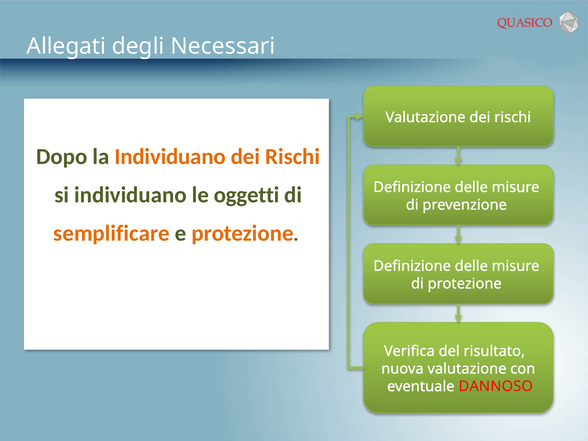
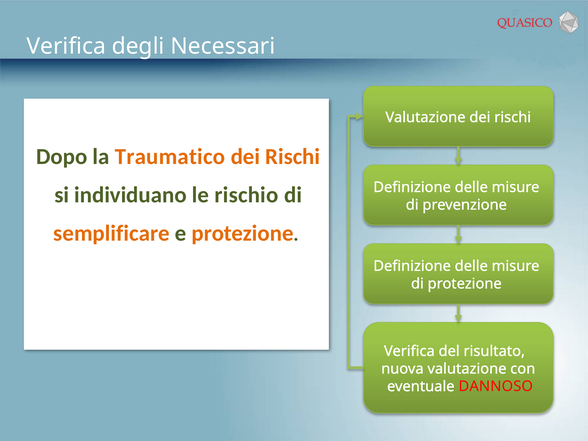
Allegati: Allegati -> Verifica (66, 46)
la Individuano: Individuano -> Traumatico (170, 157)
oggetti: oggetti -> rischio (246, 195)
